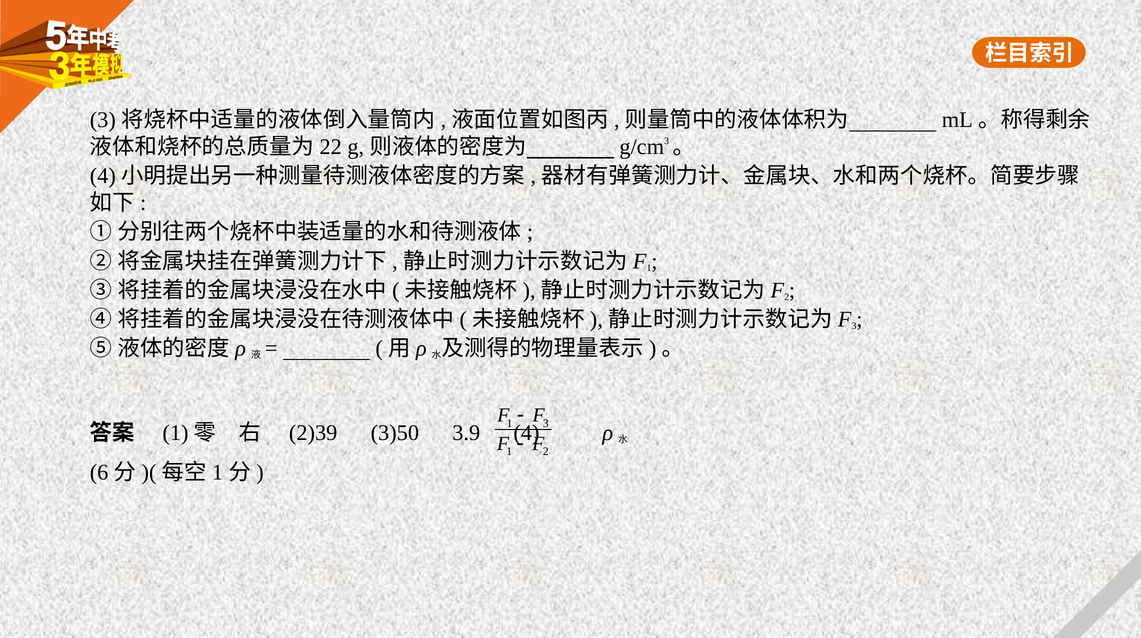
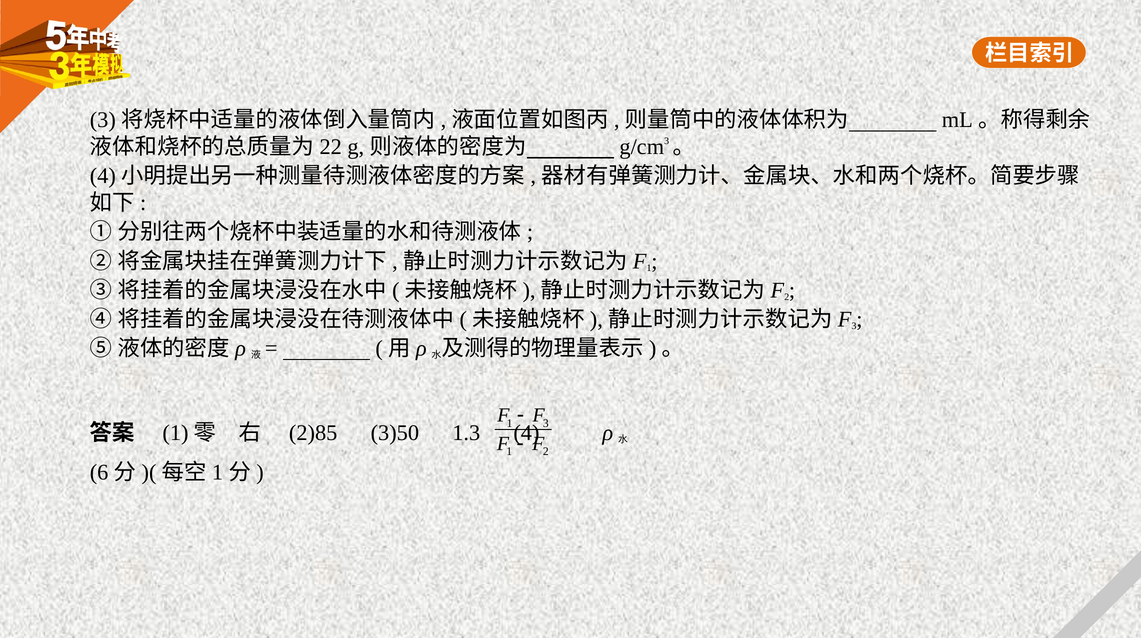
2)39: 2)39 -> 2)85 (313, 433)
3.9: 3.9 -> 1.3 (466, 433)
